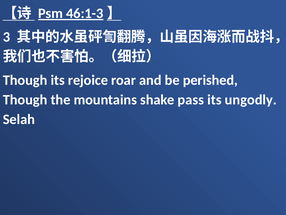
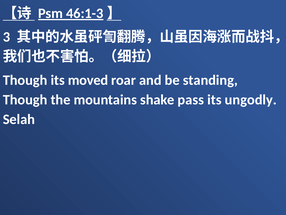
rejoice: rejoice -> moved (88, 80)
perished: perished -> standing (210, 80)
